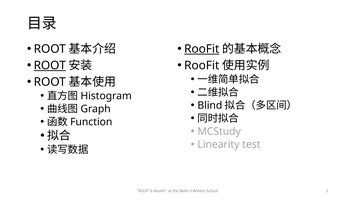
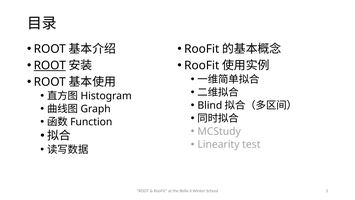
RooFit underline: present -> none (202, 49)
